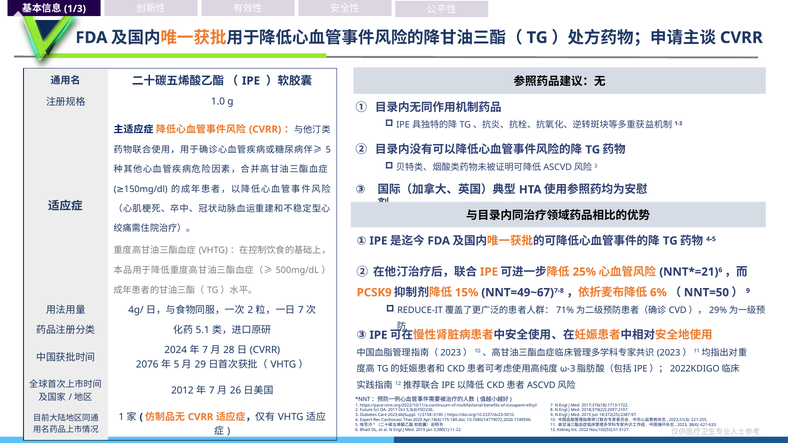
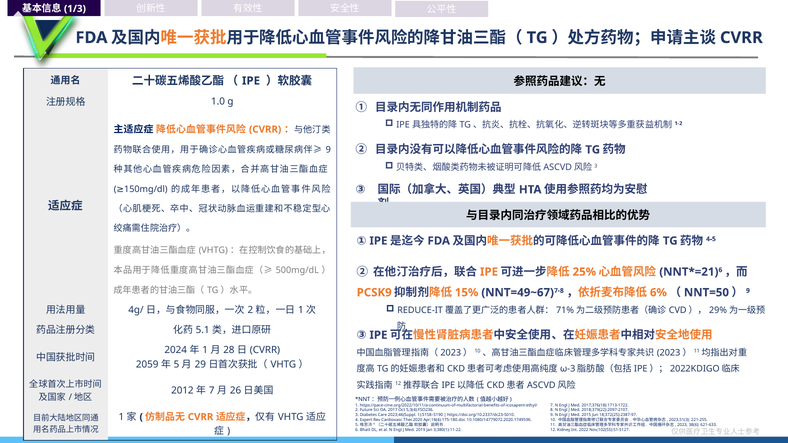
5: 5 -> 9 (328, 150)
7: 7 -> 1 (301, 310)
7: 7 -> 1 (205, 350)
2076: 2076 -> 2059 (147, 365)
